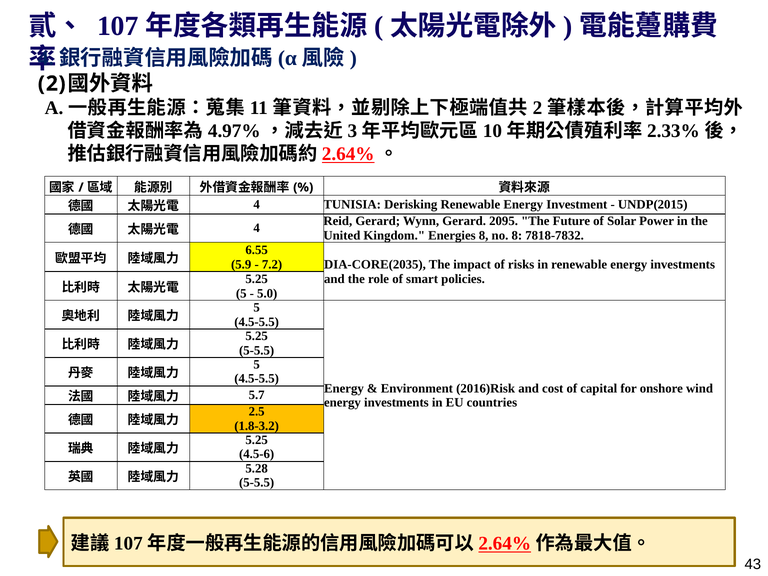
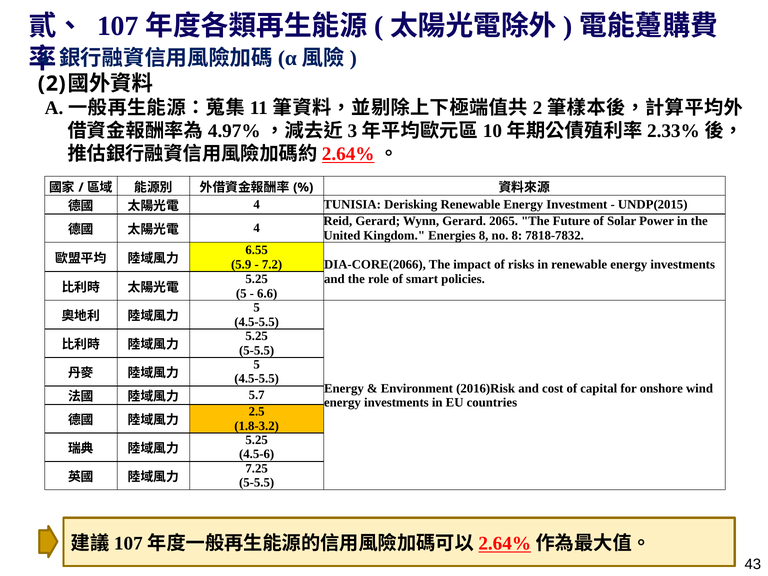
2095: 2095 -> 2065 (504, 221)
DIA-CORE(2035: DIA-CORE(2035 -> DIA-CORE(2066 (375, 265)
5.0: 5.0 -> 6.6 (267, 293)
5.28: 5.28 -> 7.25 (257, 468)
